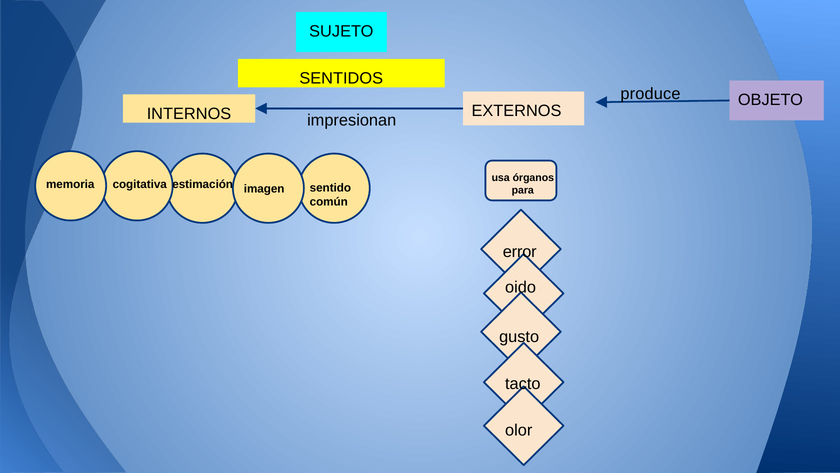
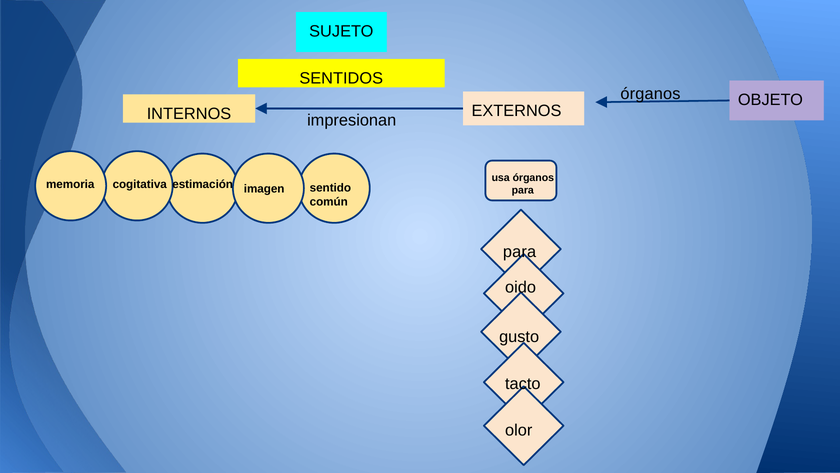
produce: produce -> órganos (650, 94)
error: error -> para (520, 251)
